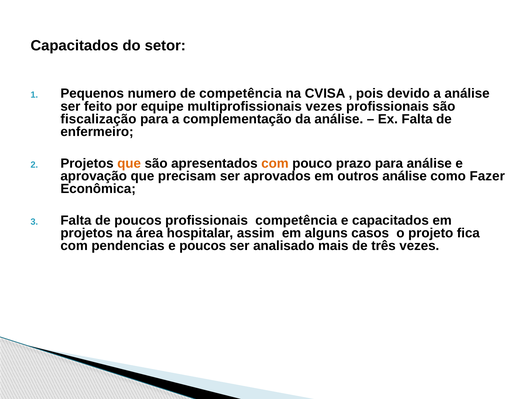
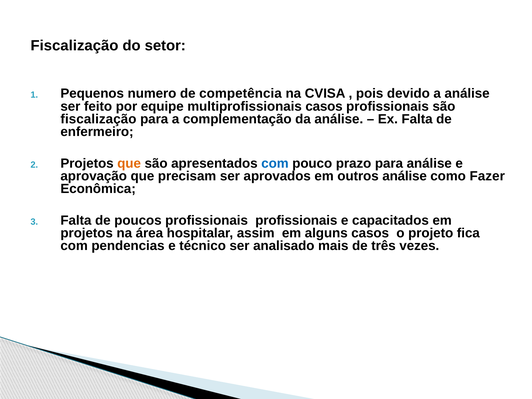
Capacitados: Capacitados -> Fiscalização (74, 46)
multiprofissionais vezes: vezes -> casos (324, 106)
com colour: orange -> blue (275, 163)
profissionais competência: competência -> profissionais (296, 220)
e poucos: poucos -> técnico (203, 246)
